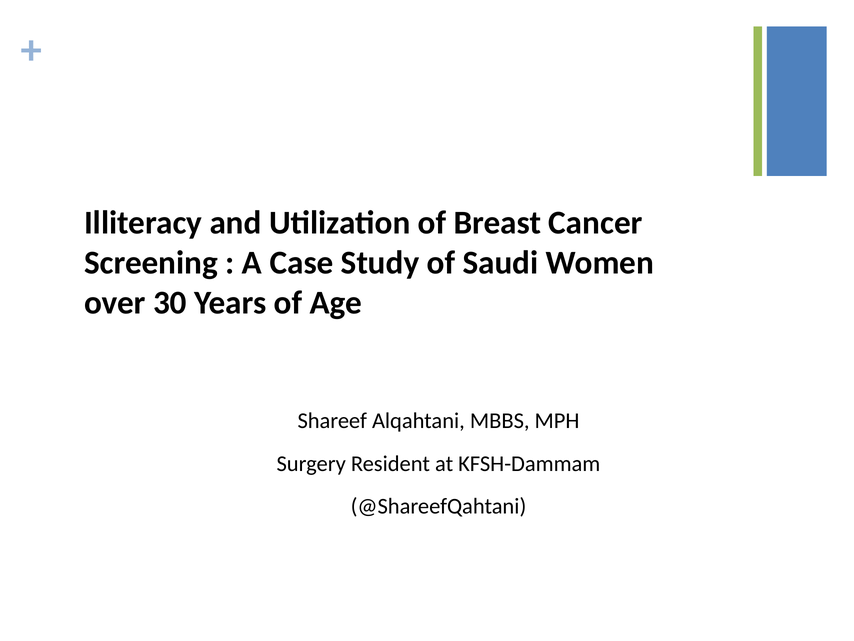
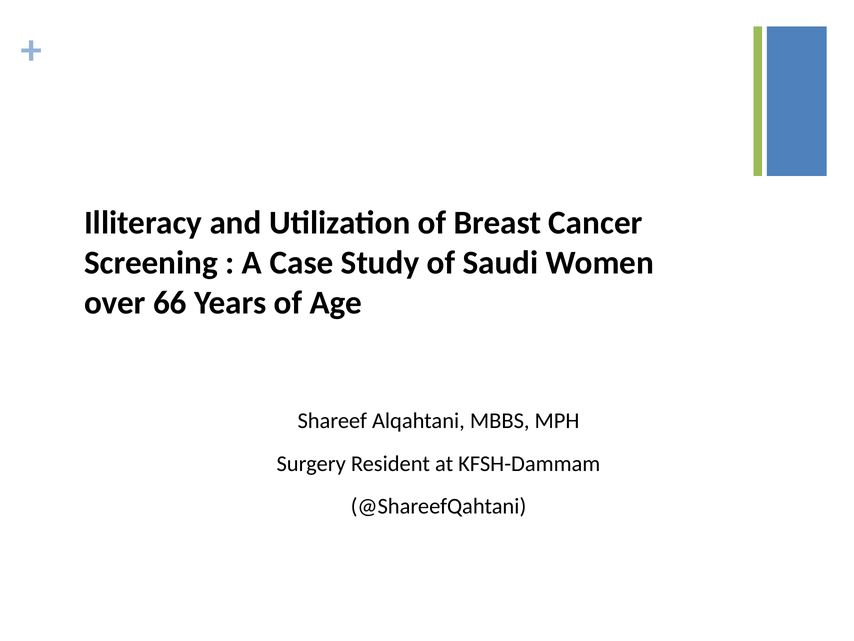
30: 30 -> 66 (170, 303)
